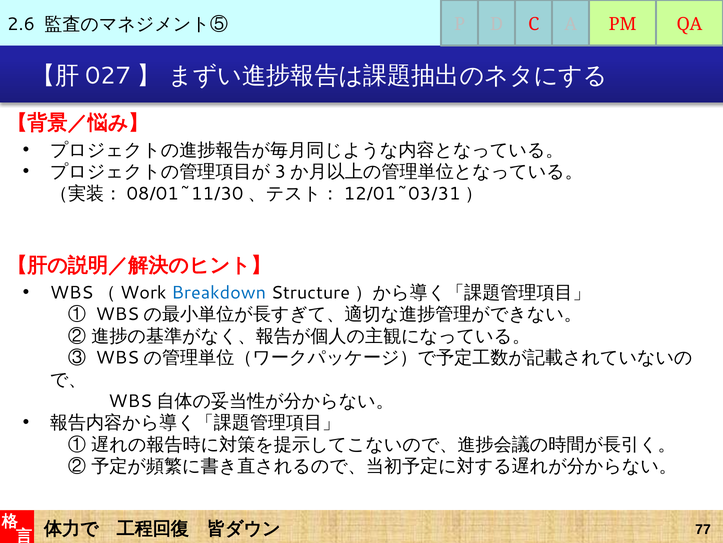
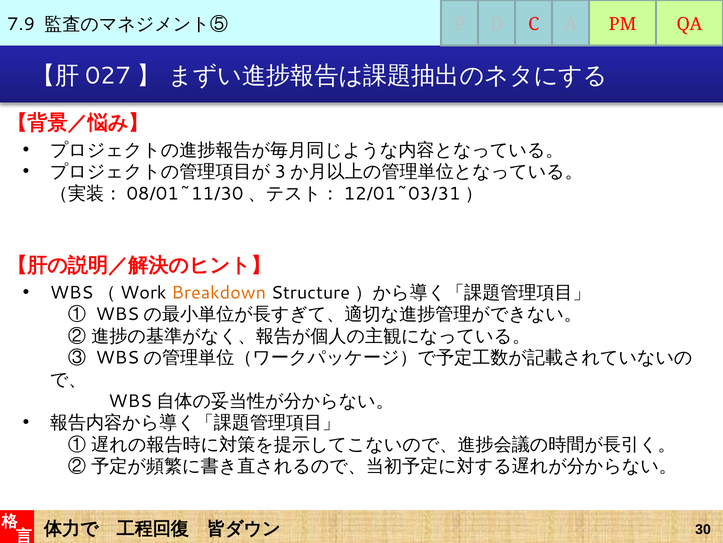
2.6: 2.6 -> 7.9 (21, 24)
Breakdown colour: blue -> orange (219, 292)
77: 77 -> 30 (703, 529)
